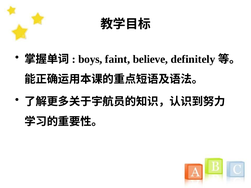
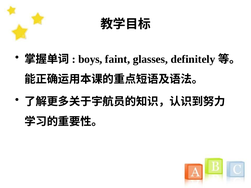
believe: believe -> glasses (150, 59)
